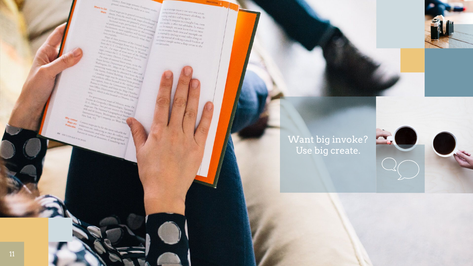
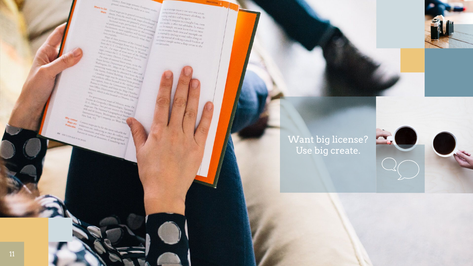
invoke: invoke -> license (350, 140)
